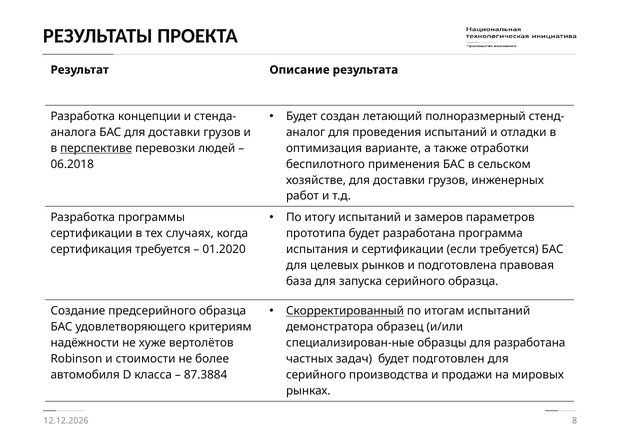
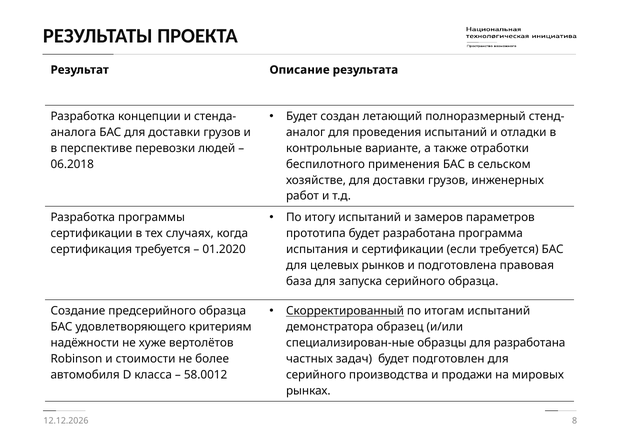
перспективе underline: present -> none (96, 148)
оптимизация: оптимизация -> контрольные (324, 148)
87.3884: 87.3884 -> 58.0012 (206, 375)
